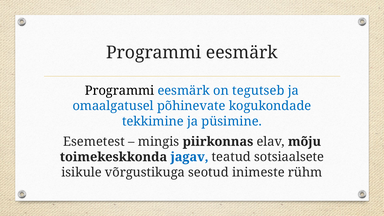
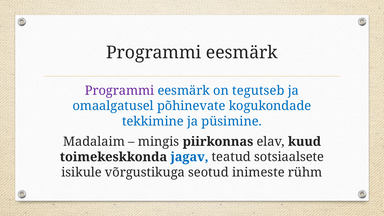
Programmi colour: black -> purple (120, 91)
Esemetest: Esemetest -> Madalaim (94, 142)
mõju: mõju -> kuud (305, 142)
